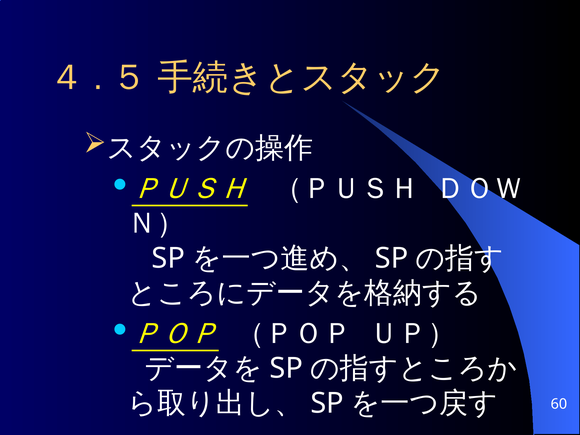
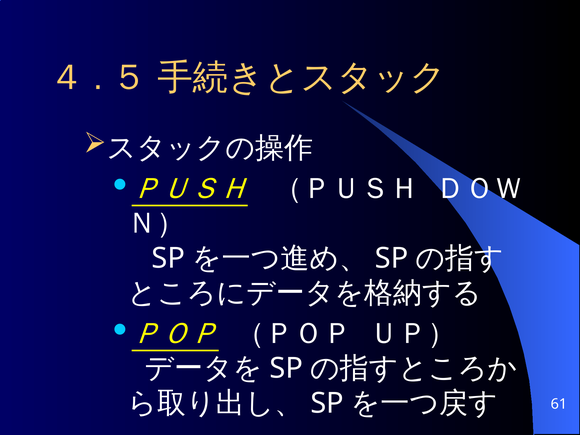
60: 60 -> 61 (559, 404)
